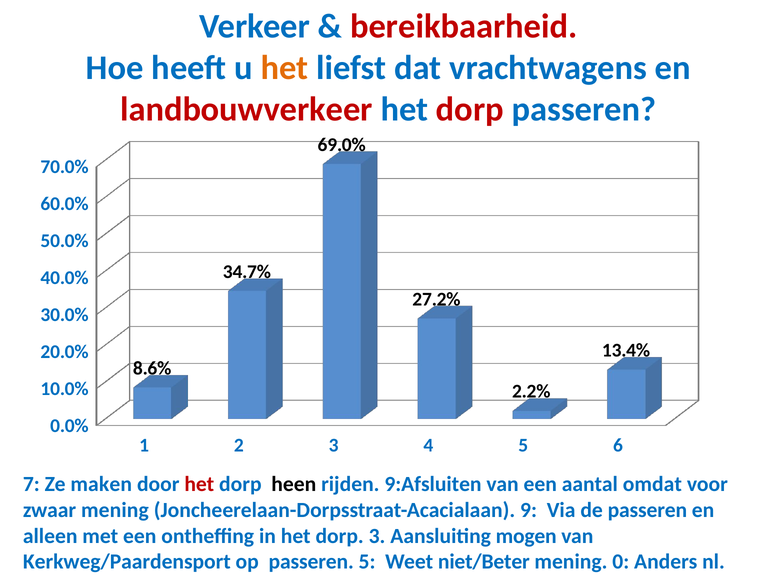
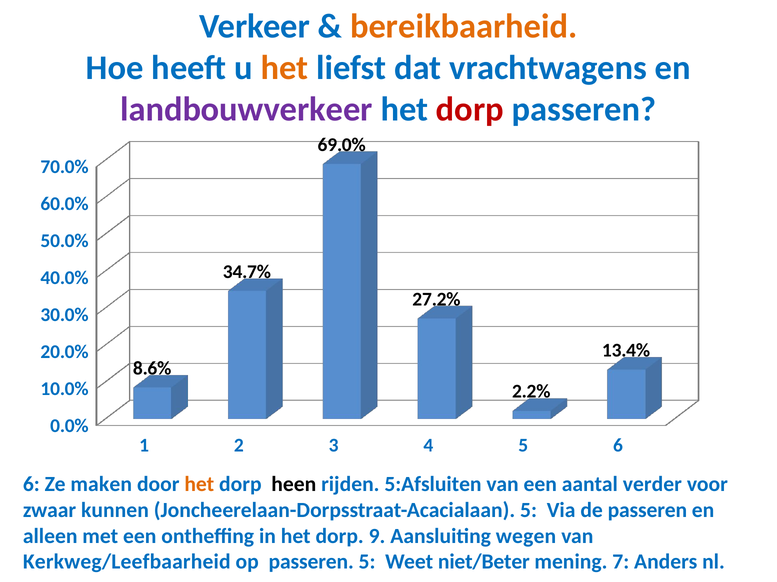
bereikbaarheid colour: red -> orange (464, 27)
landbouwverkeer colour: red -> purple (246, 109)
7: 7 -> 6 (31, 485)
het colour: red -> orange (199, 485)
9:Afsluiten: 9:Afsluiten -> 5:Afsluiten (433, 485)
omdat: omdat -> verder (652, 485)
zwaar mening: mening -> kunnen (115, 511)
Joncheerelaan-Dorpsstraat-Acacialaan 9: 9 -> 5 (528, 511)
dorp 3: 3 -> 9 (377, 537)
mogen: mogen -> wegen (526, 537)
Kerkweg/Paardensport: Kerkweg/Paardensport -> Kerkweg/Leefbaarheid (127, 562)
0: 0 -> 7 (621, 562)
